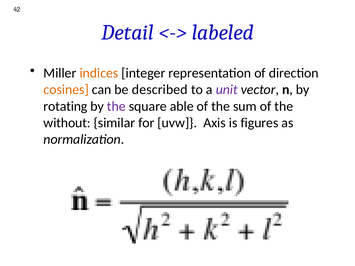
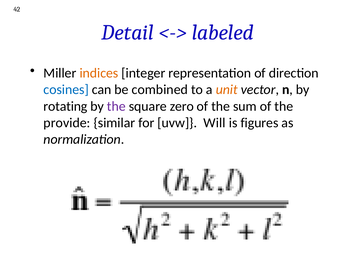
cosines colour: orange -> blue (66, 90)
described: described -> combined (160, 90)
unit colour: purple -> orange (227, 90)
able: able -> zero (182, 106)
without: without -> provide (67, 123)
Axis: Axis -> Will (214, 123)
